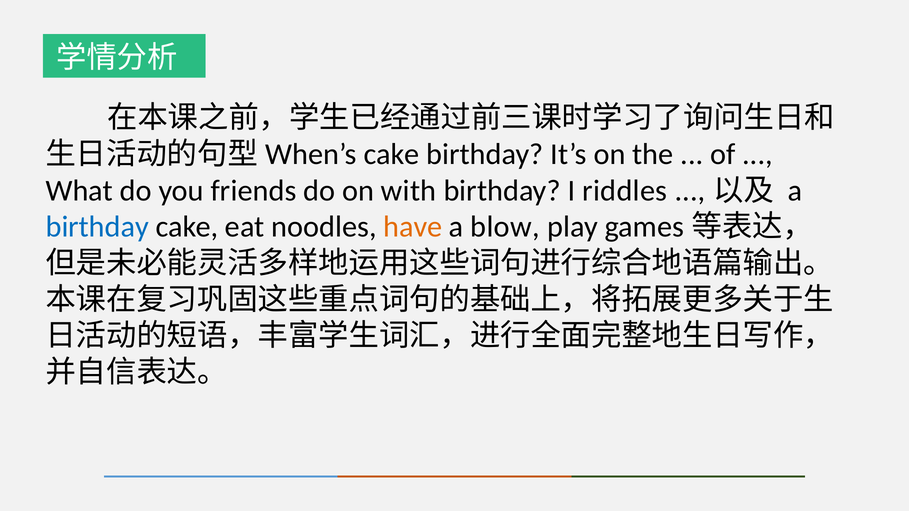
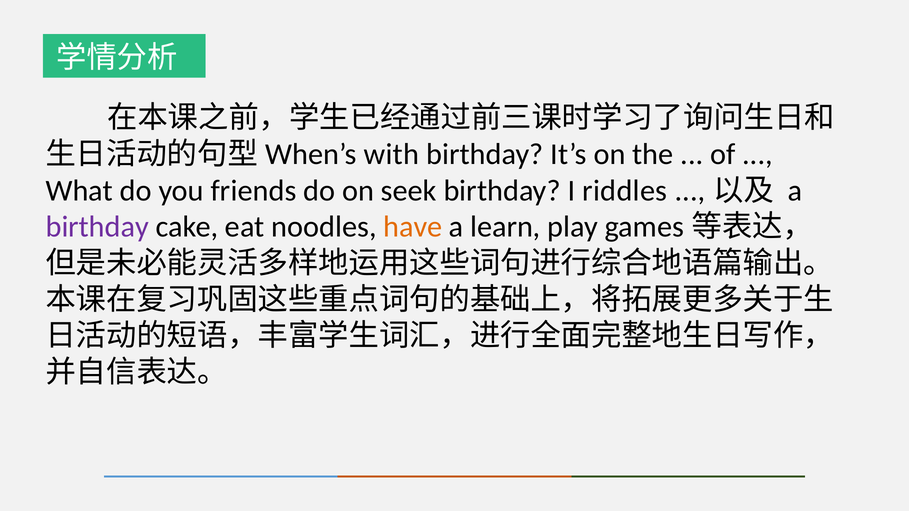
cake: cake -> with (391, 154)
with: with -> seek (409, 191)
birthday colour: blue -> purple (97, 227)
blow: blow -> learn (505, 227)
